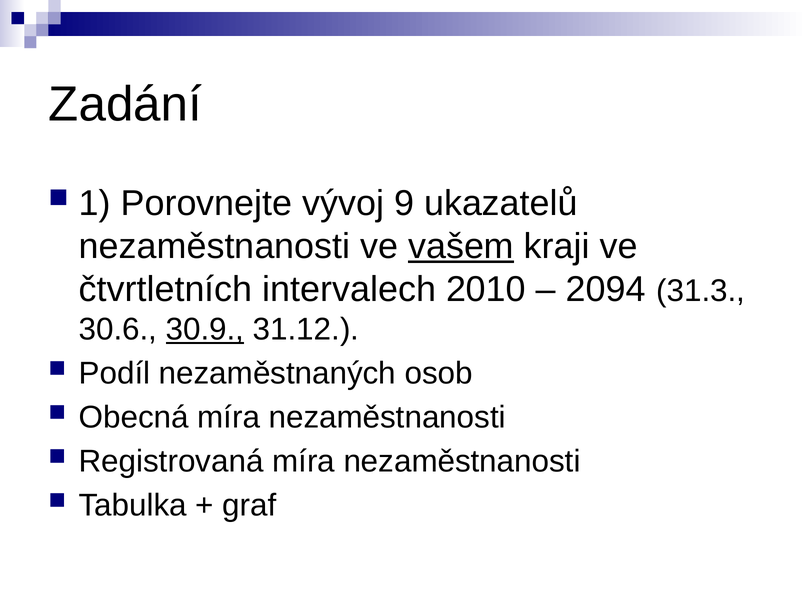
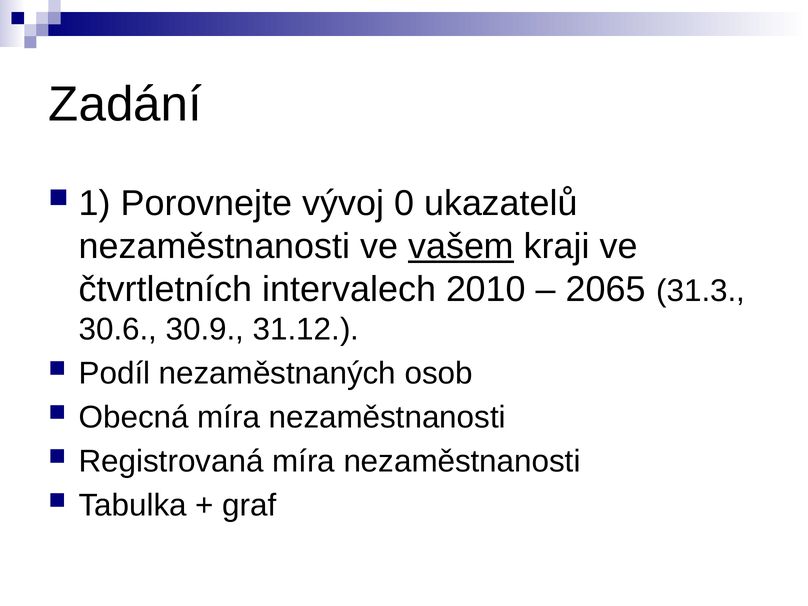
9: 9 -> 0 (404, 203)
2094: 2094 -> 2065 (606, 289)
30.9 underline: present -> none (205, 329)
